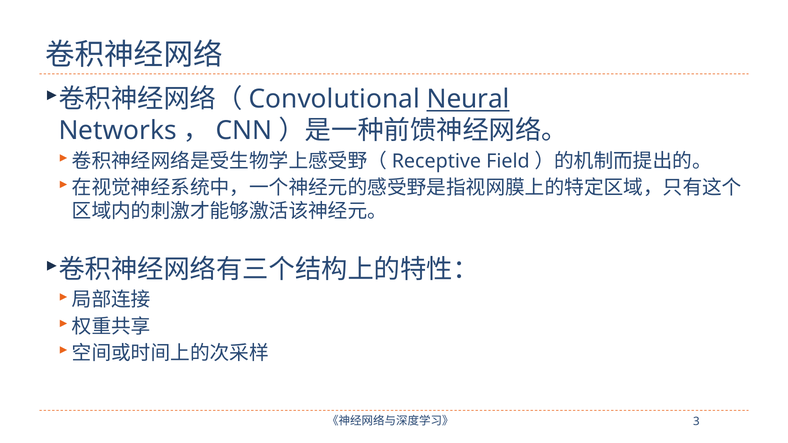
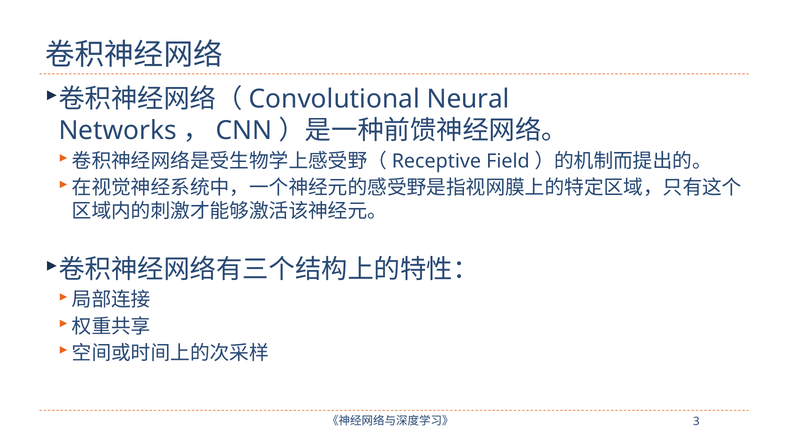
Neural underline: present -> none (468, 99)
